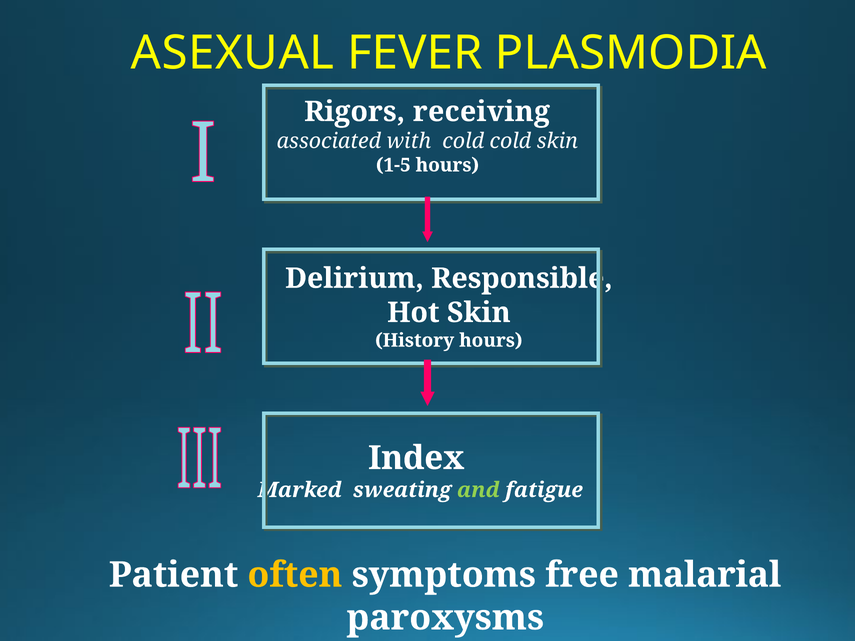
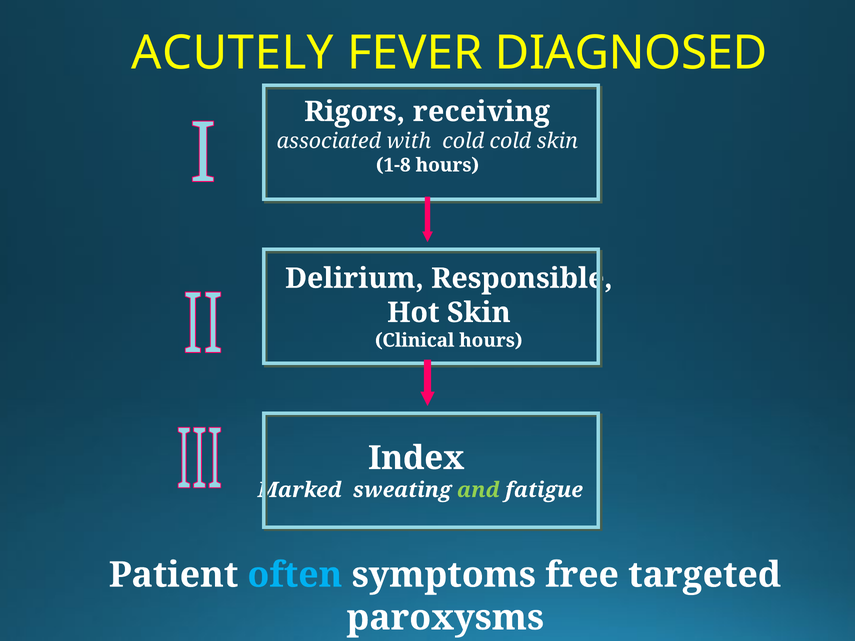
ASEXUAL: ASEXUAL -> ACUTELY (233, 53)
PLASMODIA: PLASMODIA -> DIAGNOSED (631, 53)
1-5: 1-5 -> 1-8 (393, 165)
History: History -> Clinical (415, 341)
often colour: yellow -> light blue (295, 575)
malarial: malarial -> targeted (705, 575)
